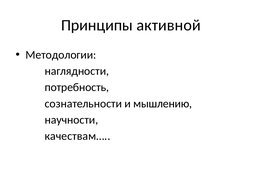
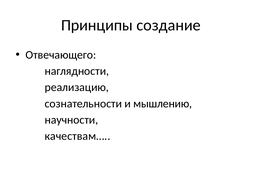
активной: активной -> создание (169, 25)
Методологии: Методологии -> Отвечающего (61, 55)
потребность: потребность -> реализацию (77, 88)
